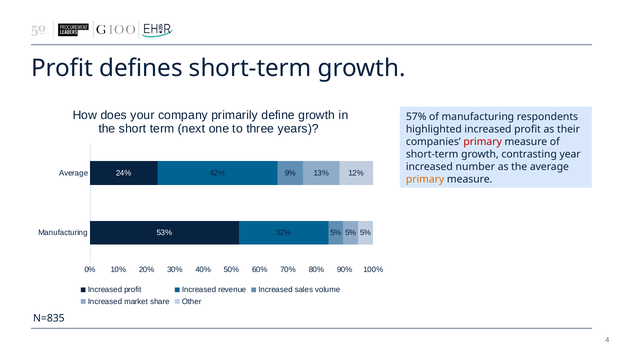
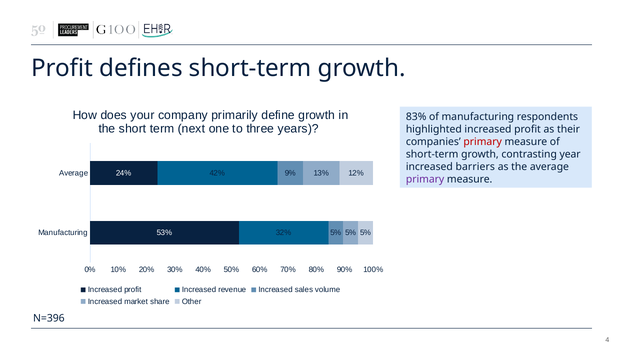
57%: 57% -> 83% (416, 117)
number: number -> barriers (475, 166)
primary colour: orange -> purple (425, 179)
N=835: N=835 -> N=396 (49, 318)
